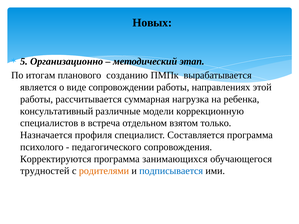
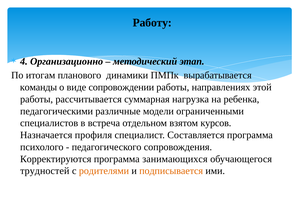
Новых: Новых -> Работу (152, 23)
5: 5 -> 4 (24, 61)
созданию: созданию -> динамики (127, 75)
является: является -> команды (38, 87)
консультативный: консультативный -> педагогическими (57, 111)
коррекционную: коррекционную -> ограниченными (210, 111)
только: только -> курсов (216, 123)
подписывается colour: blue -> orange (171, 171)
